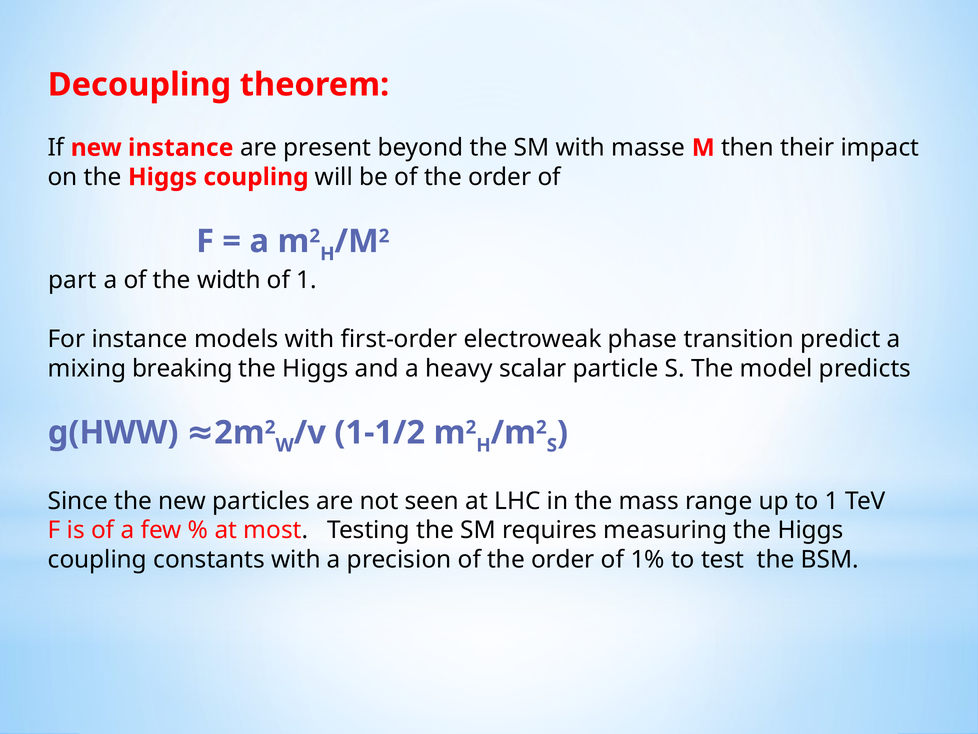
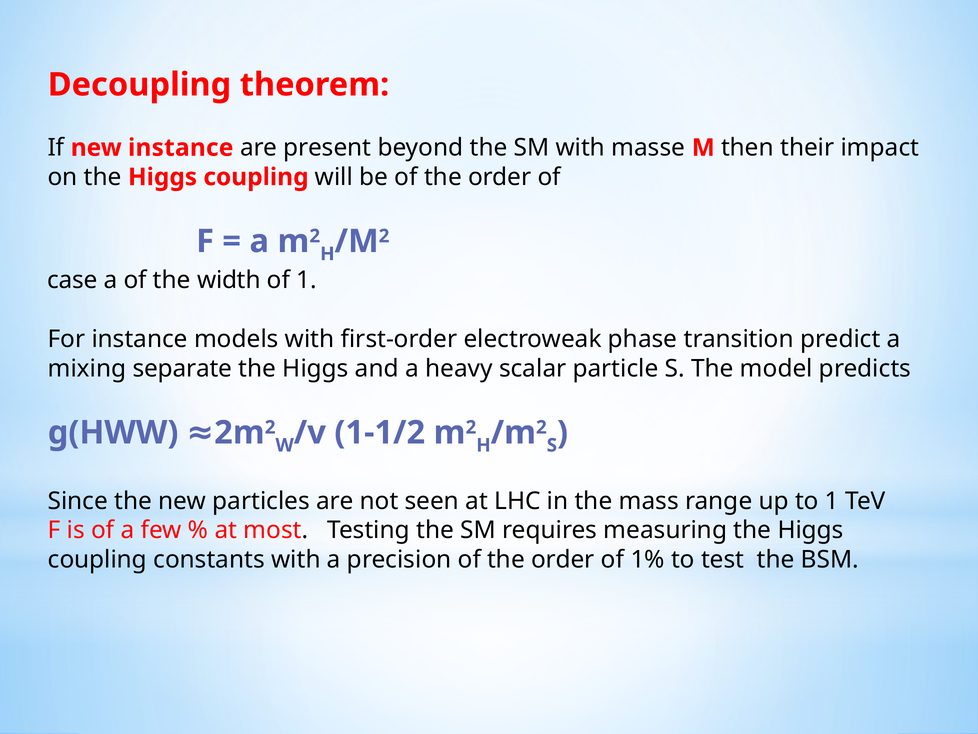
part: part -> case (73, 280)
breaking: breaking -> separate (182, 368)
